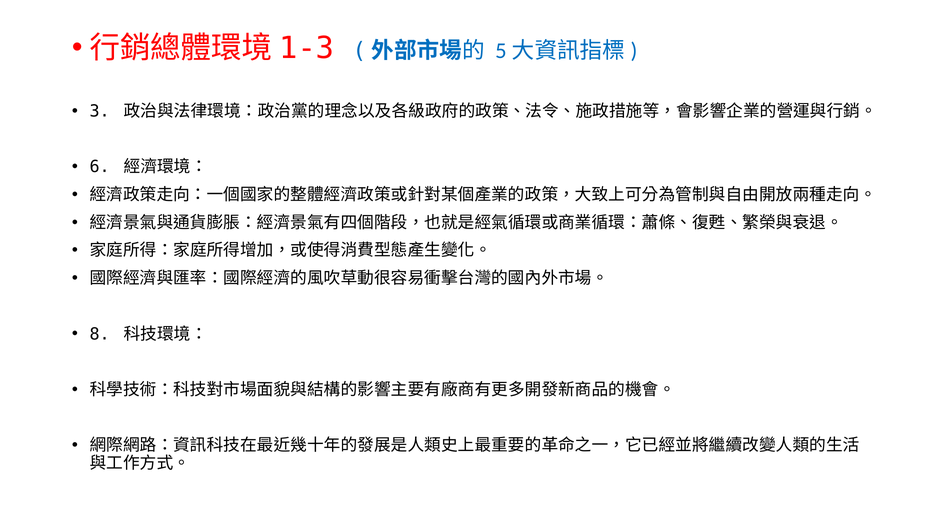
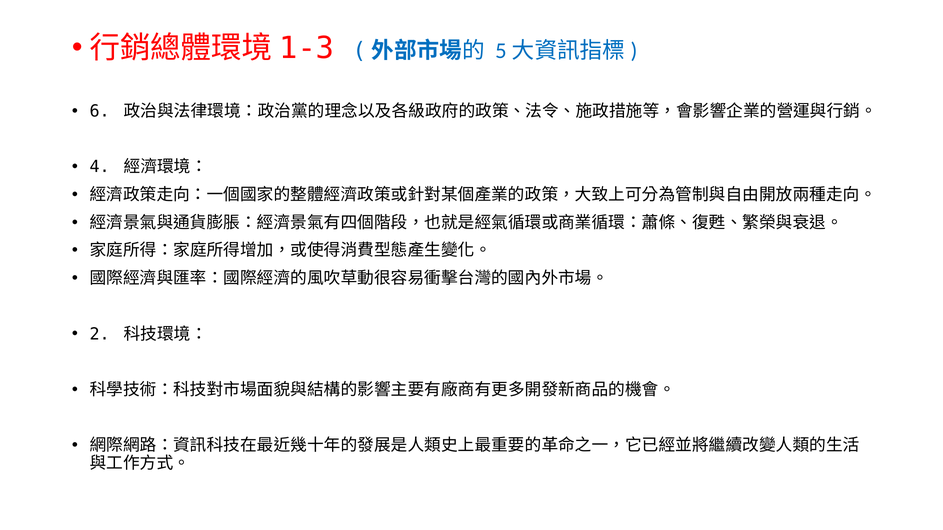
3: 3 -> 6 (100, 111)
6: 6 -> 4 (100, 167)
8: 8 -> 2 (100, 334)
